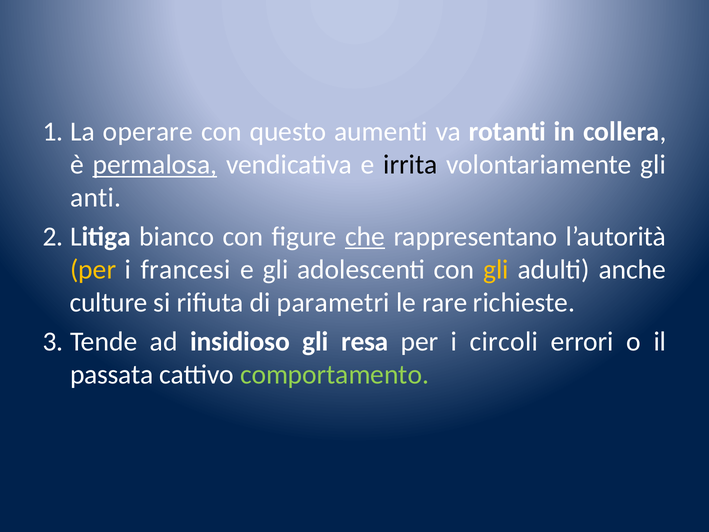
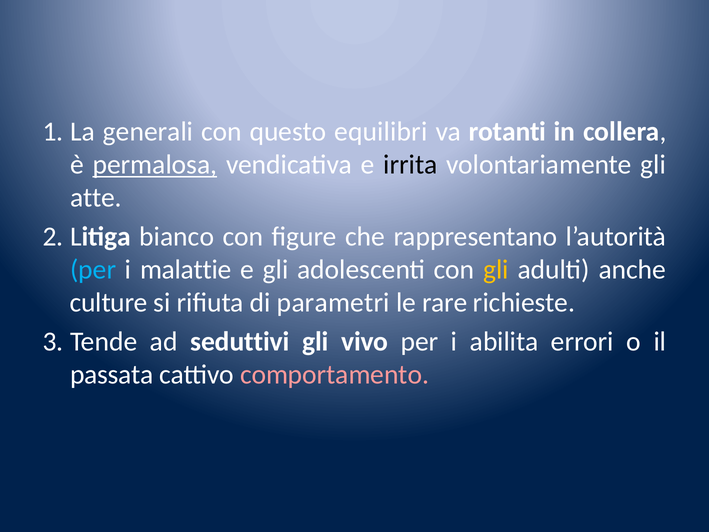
operare: operare -> generali (148, 132)
aumenti: aumenti -> equilibri (381, 132)
anti: anti -> atte (96, 198)
che underline: present -> none (365, 236)
per colour: yellow -> light blue (93, 270)
francesi: francesi -> malattie (186, 270)
insidioso: insidioso -> seduttivi (240, 341)
resa: resa -> vivo (365, 341)
circoli: circoli -> abilita (504, 341)
comportamento colour: light green -> pink (335, 374)
